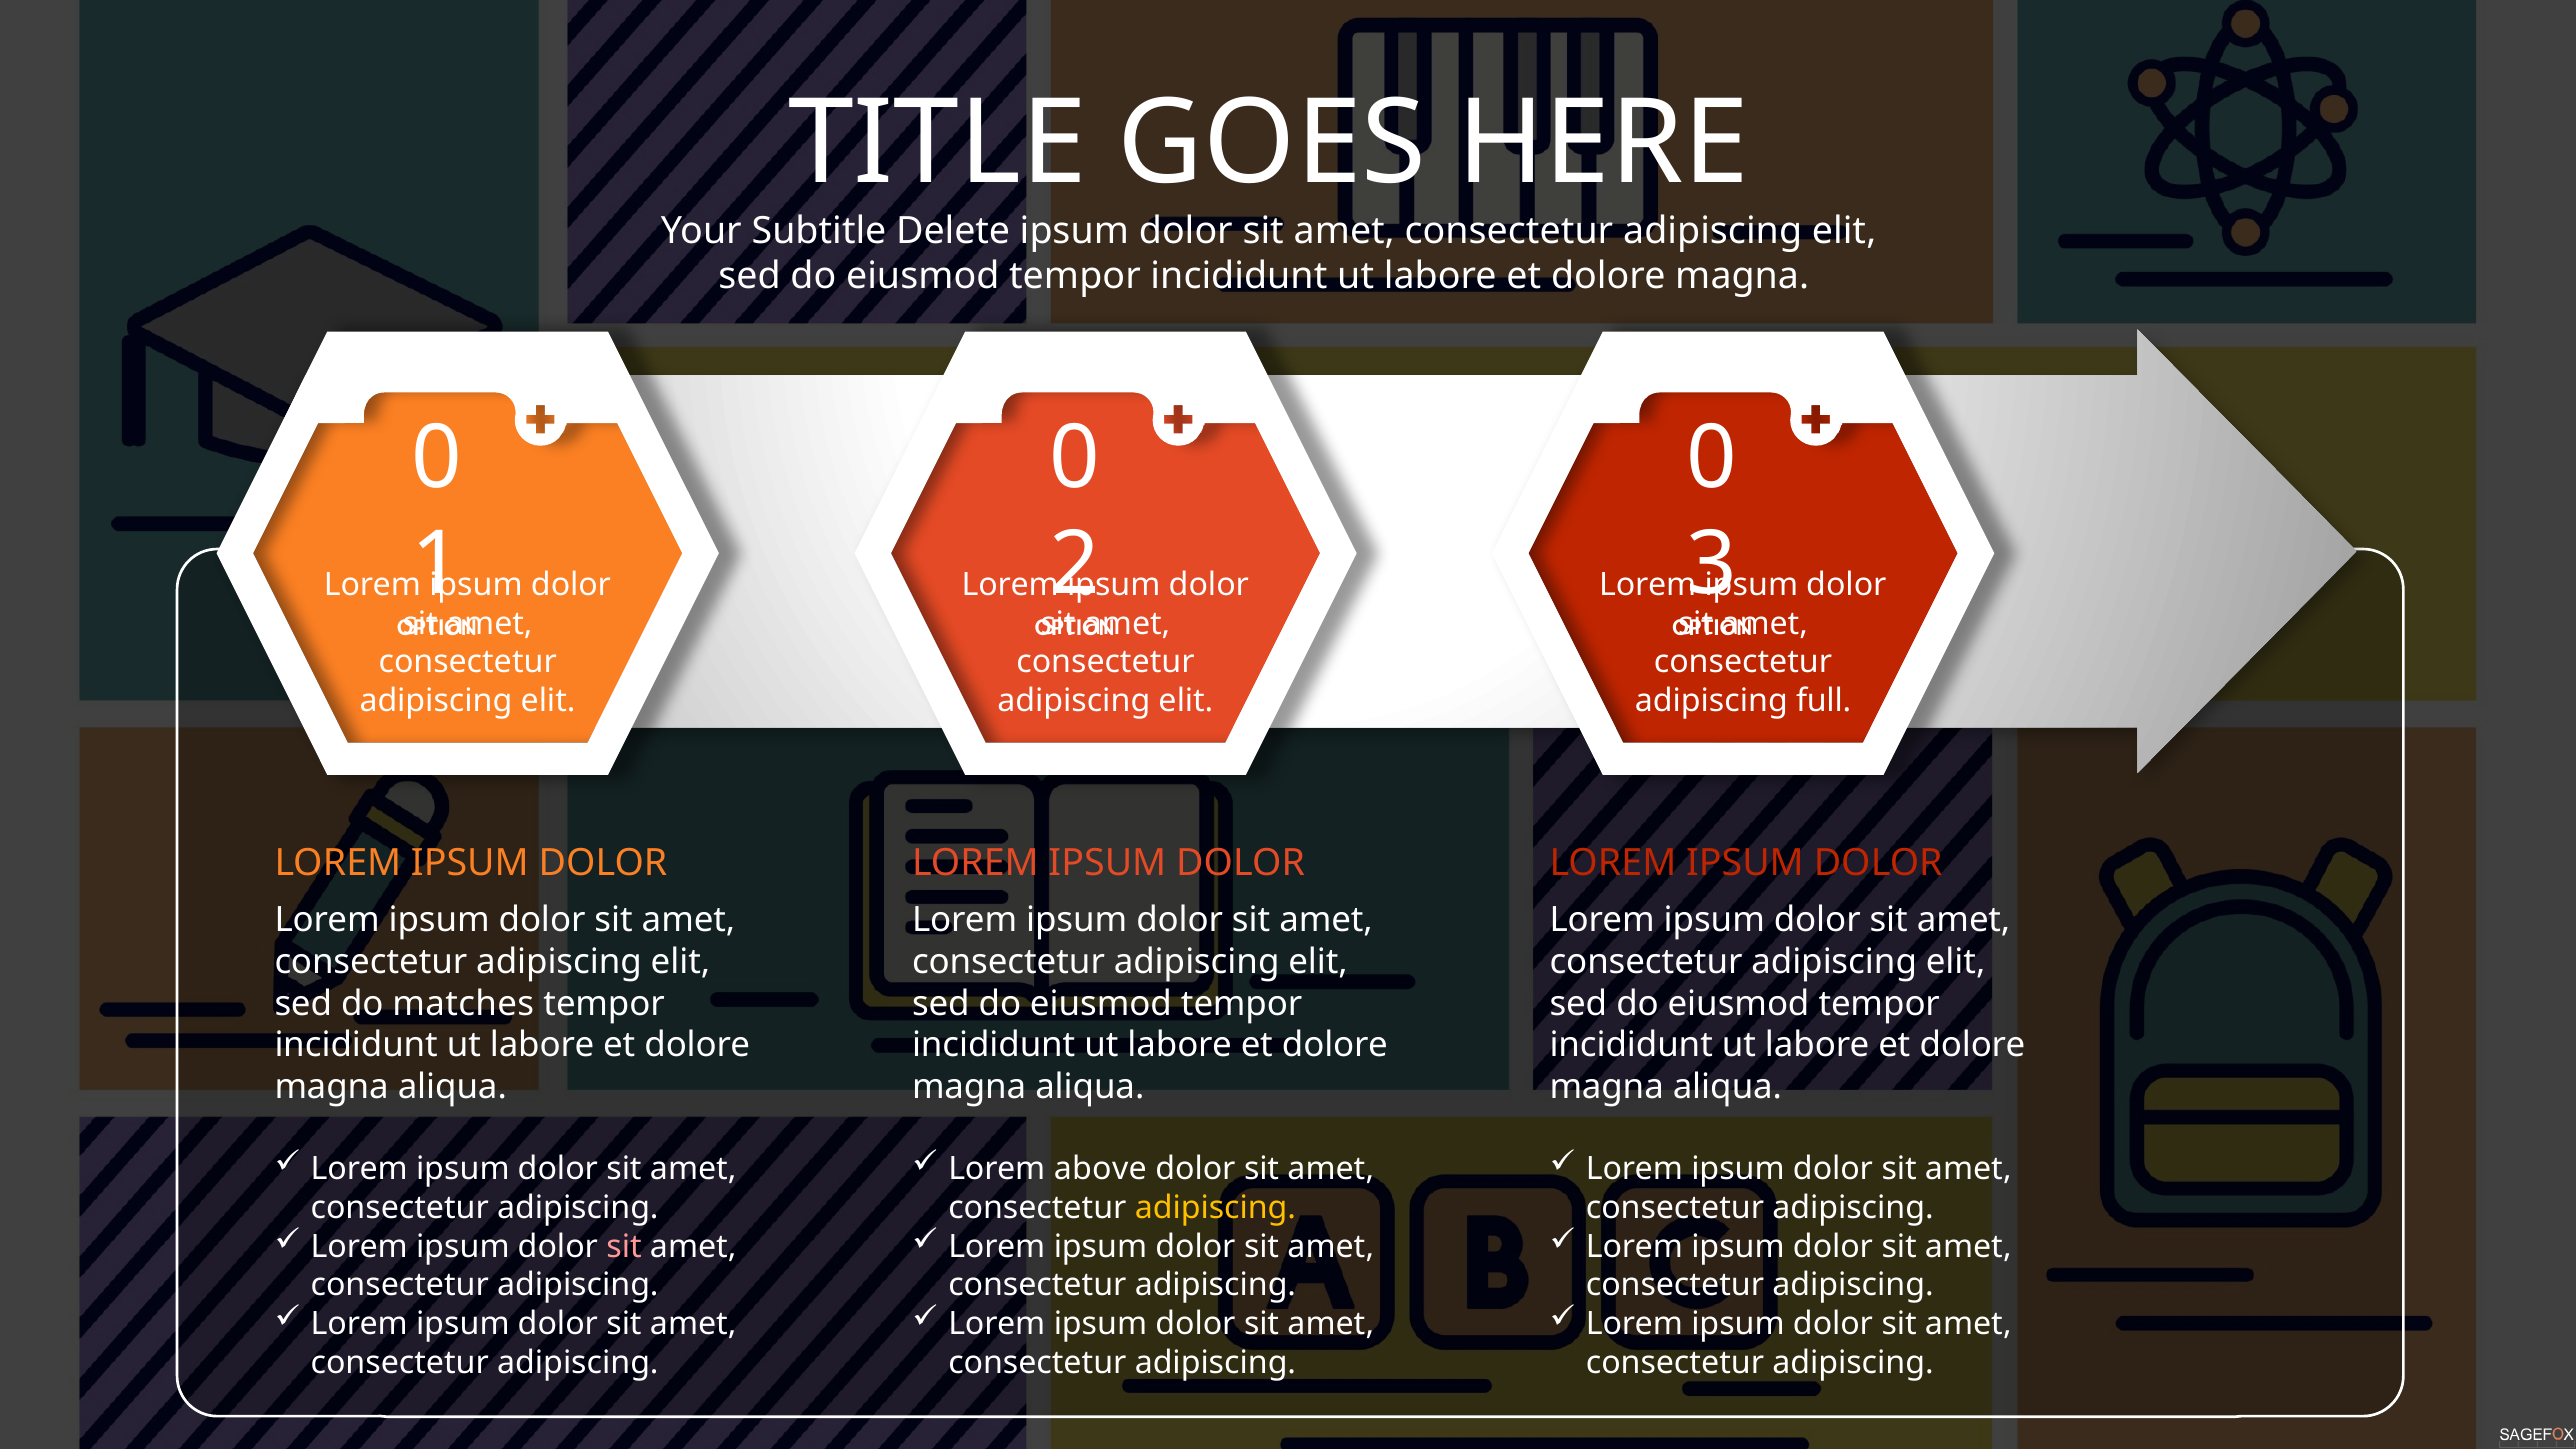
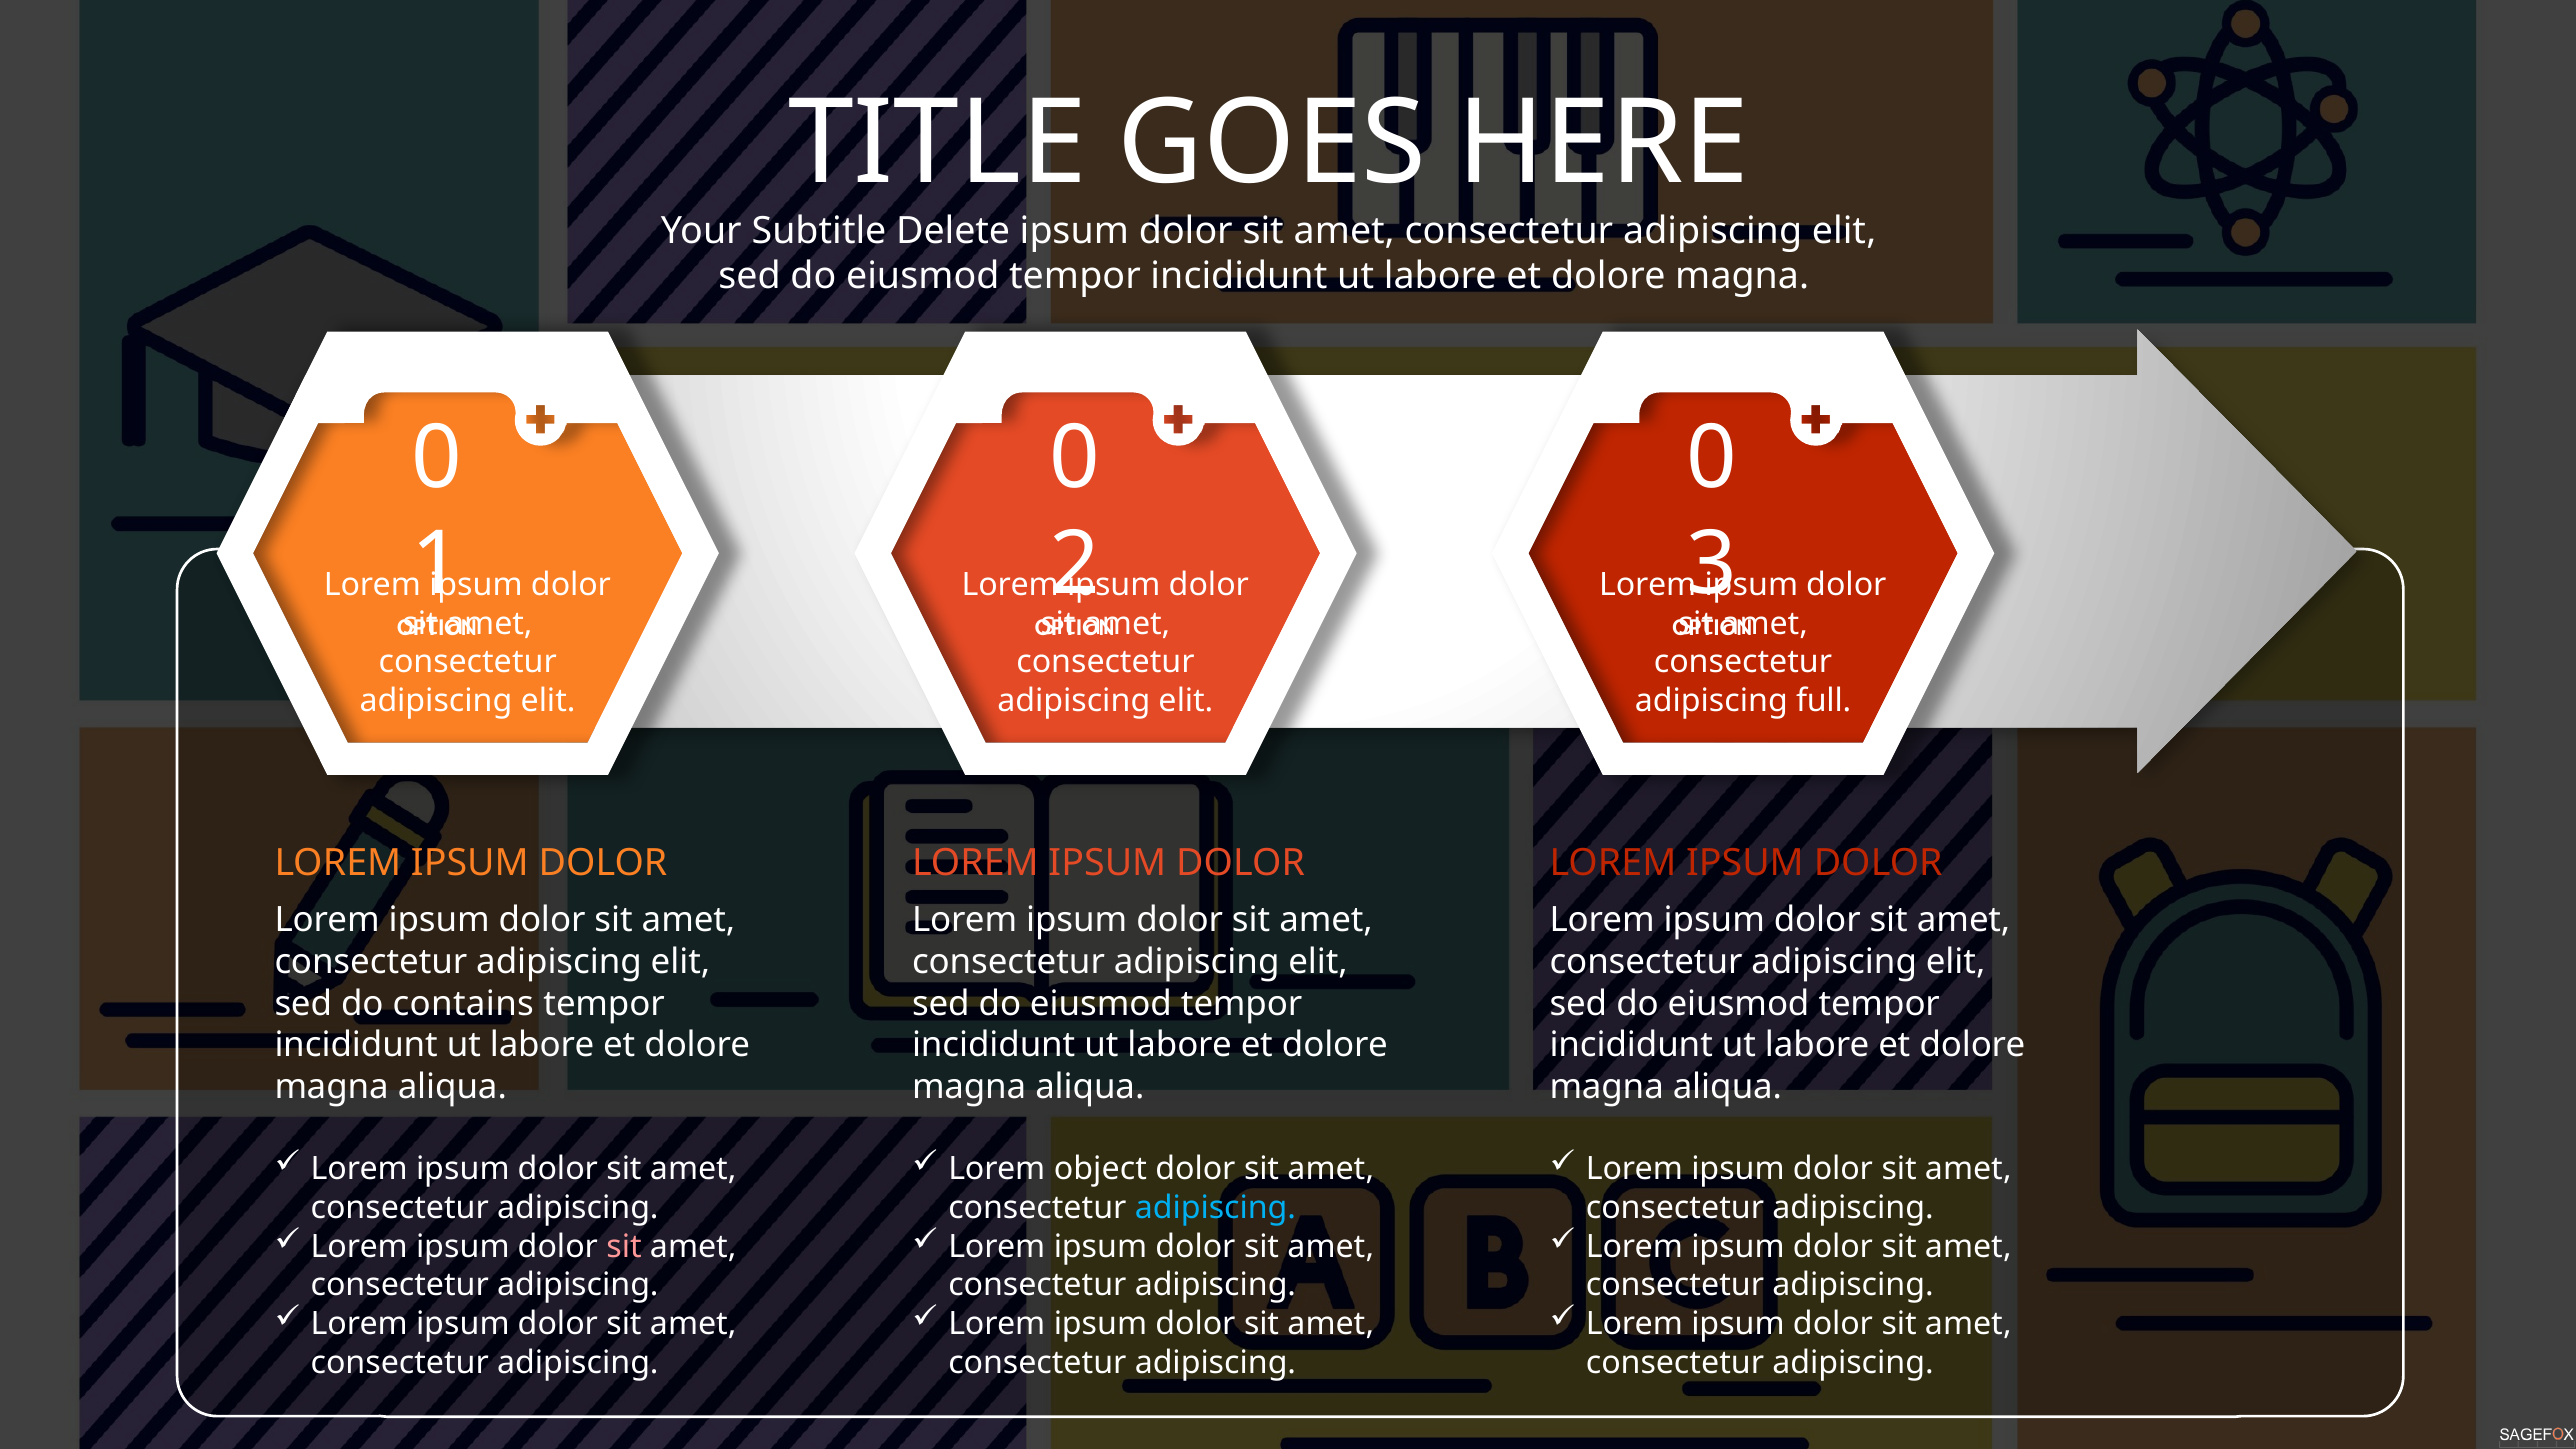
matches: matches -> contains (463, 1004)
above: above -> object (1100, 1169)
adipiscing colour: yellow -> light blue (1215, 1208)
